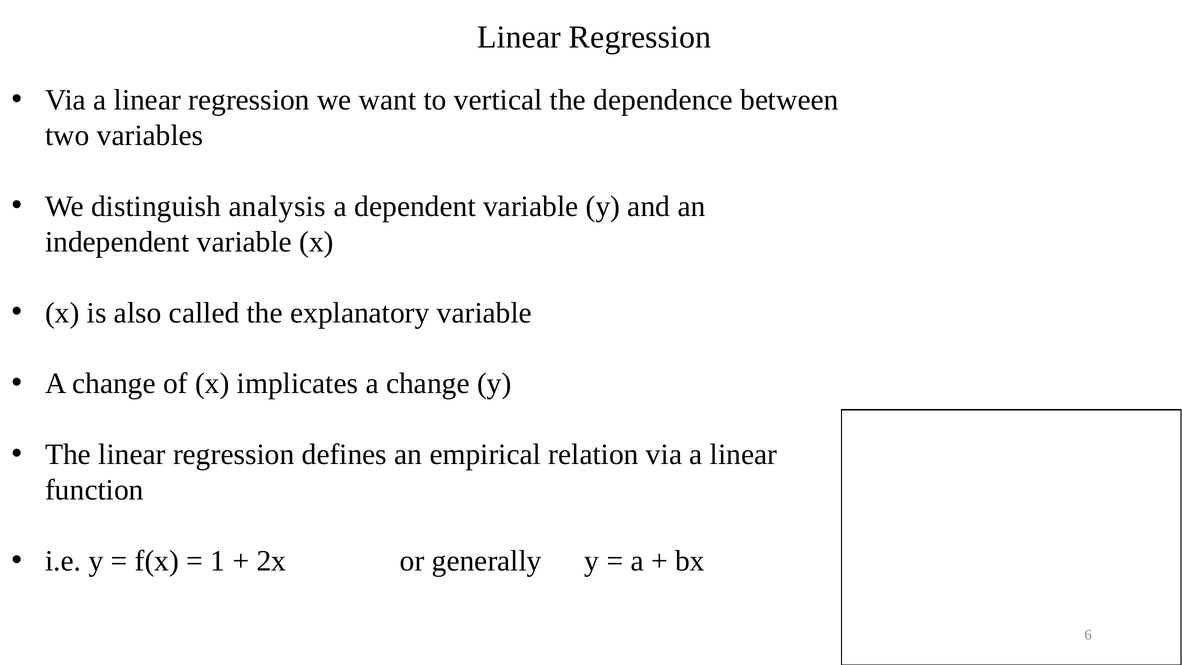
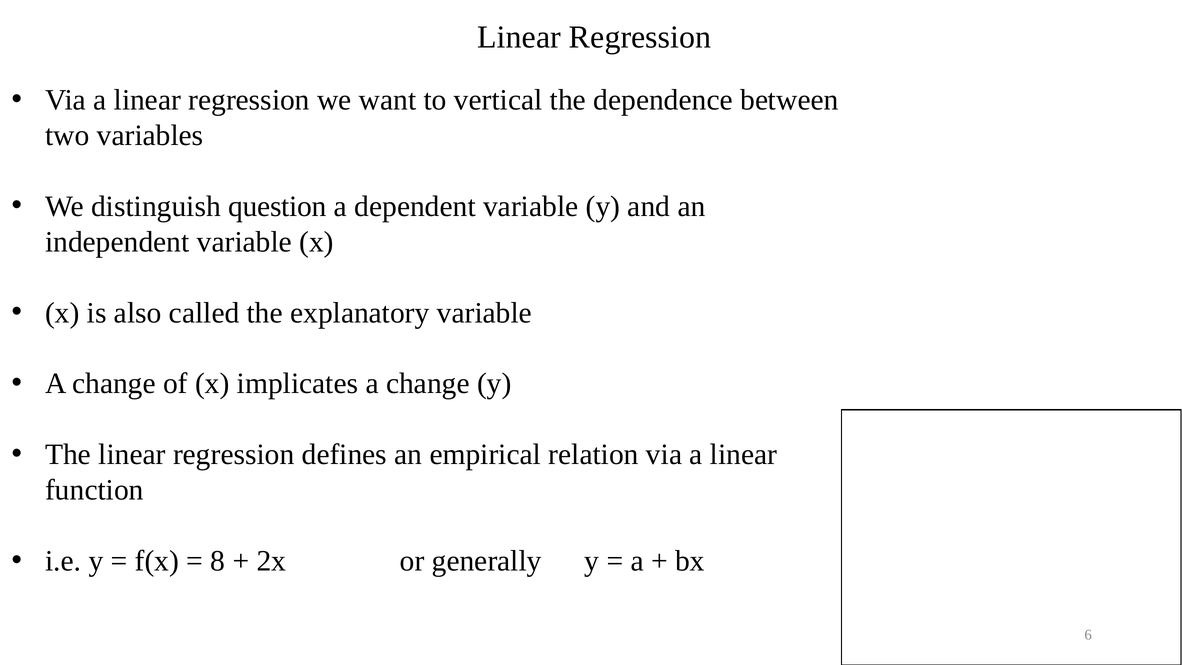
analysis: analysis -> question (277, 206)
1: 1 -> 8 (218, 561)
